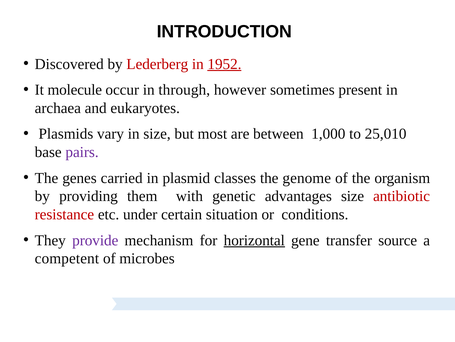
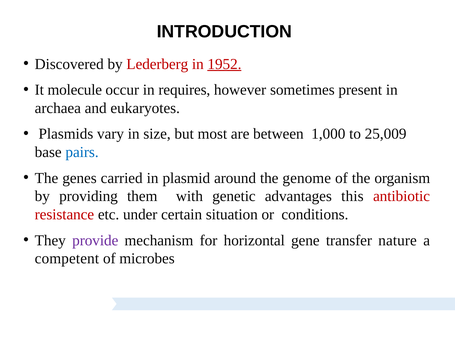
through: through -> requires (184, 90)
25,010: 25,010 -> 25,009 (386, 134)
pairs colour: purple -> blue (82, 152)
classes: classes -> around (235, 178)
advantages size: size -> this (352, 196)
horizontal underline: present -> none (254, 240)
source: source -> nature (398, 240)
